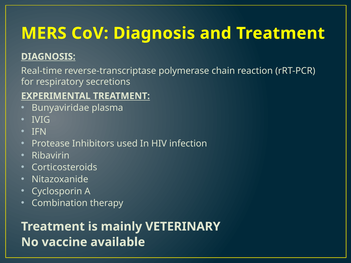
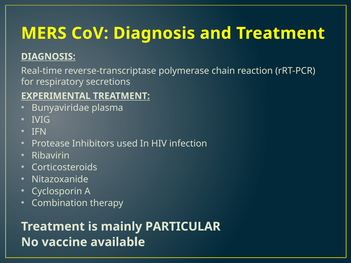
VETERINARY: VETERINARY -> PARTICULAR (183, 227)
